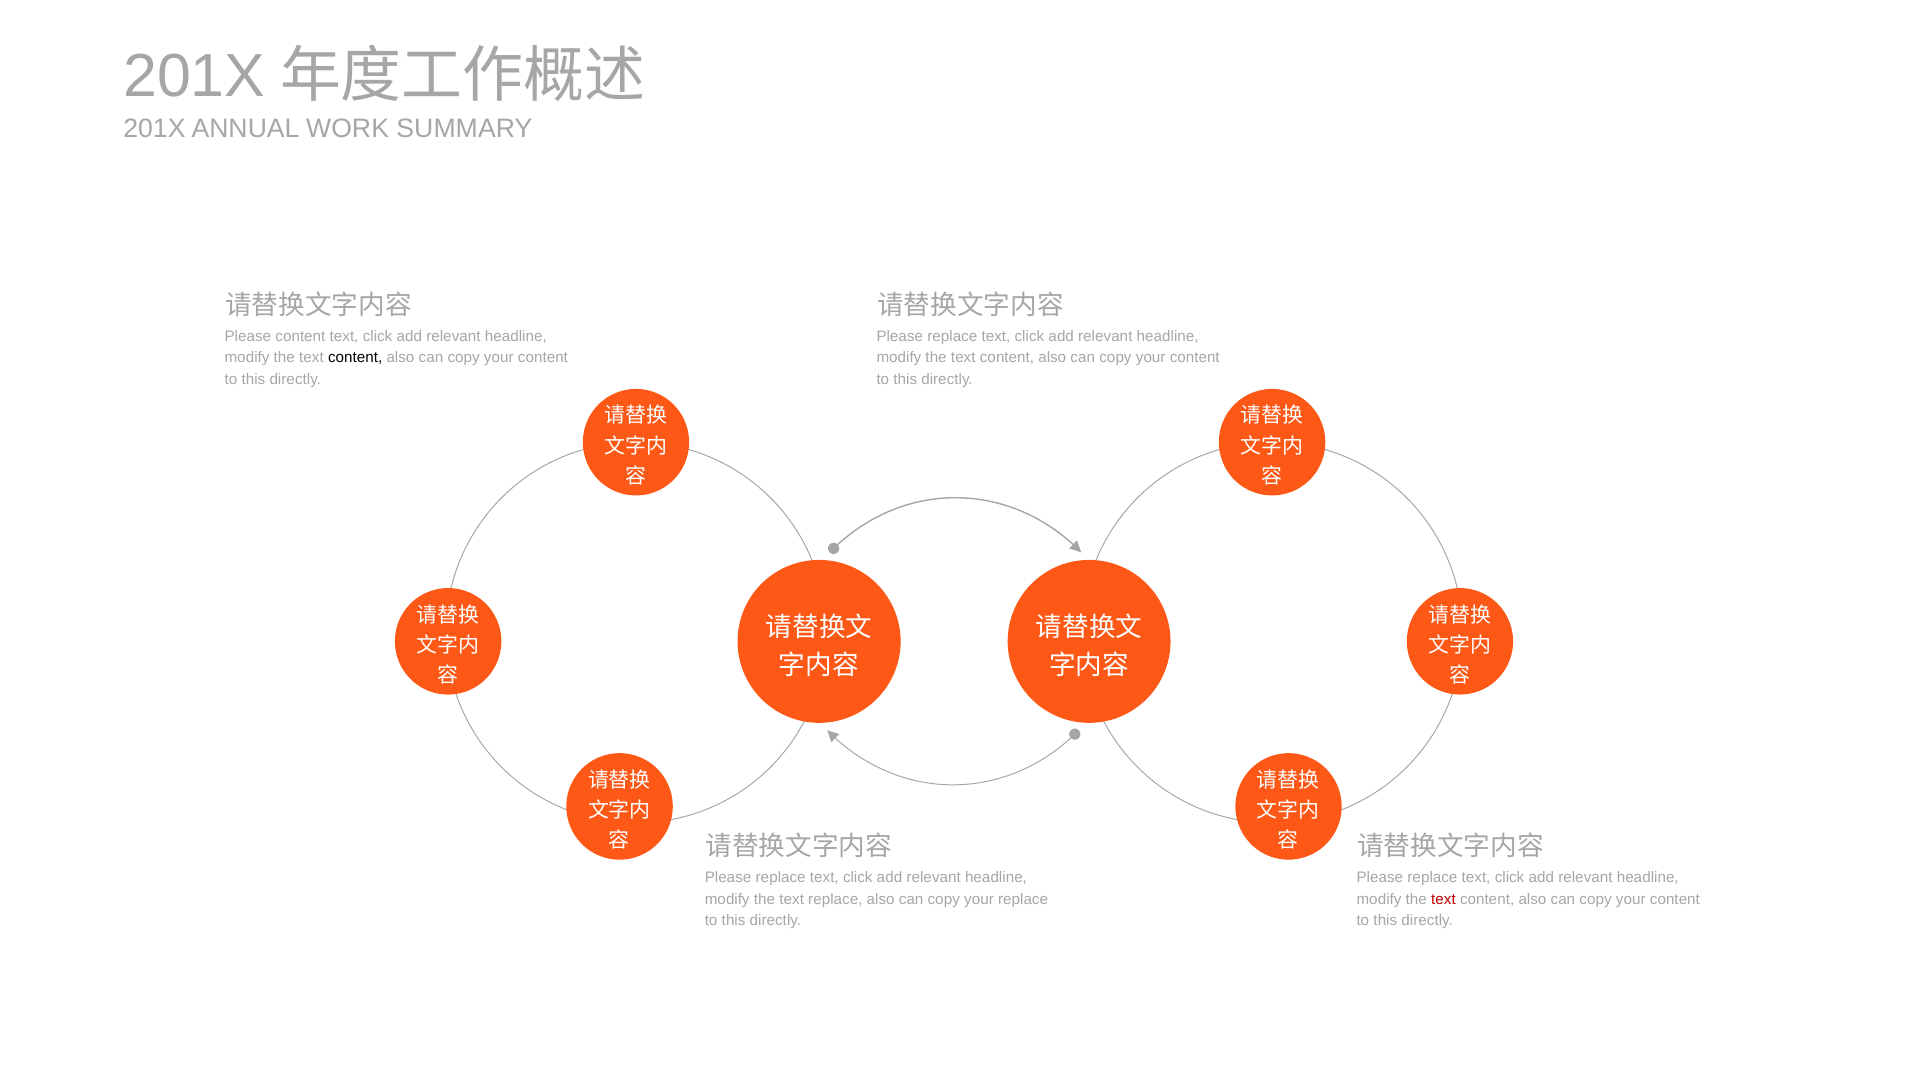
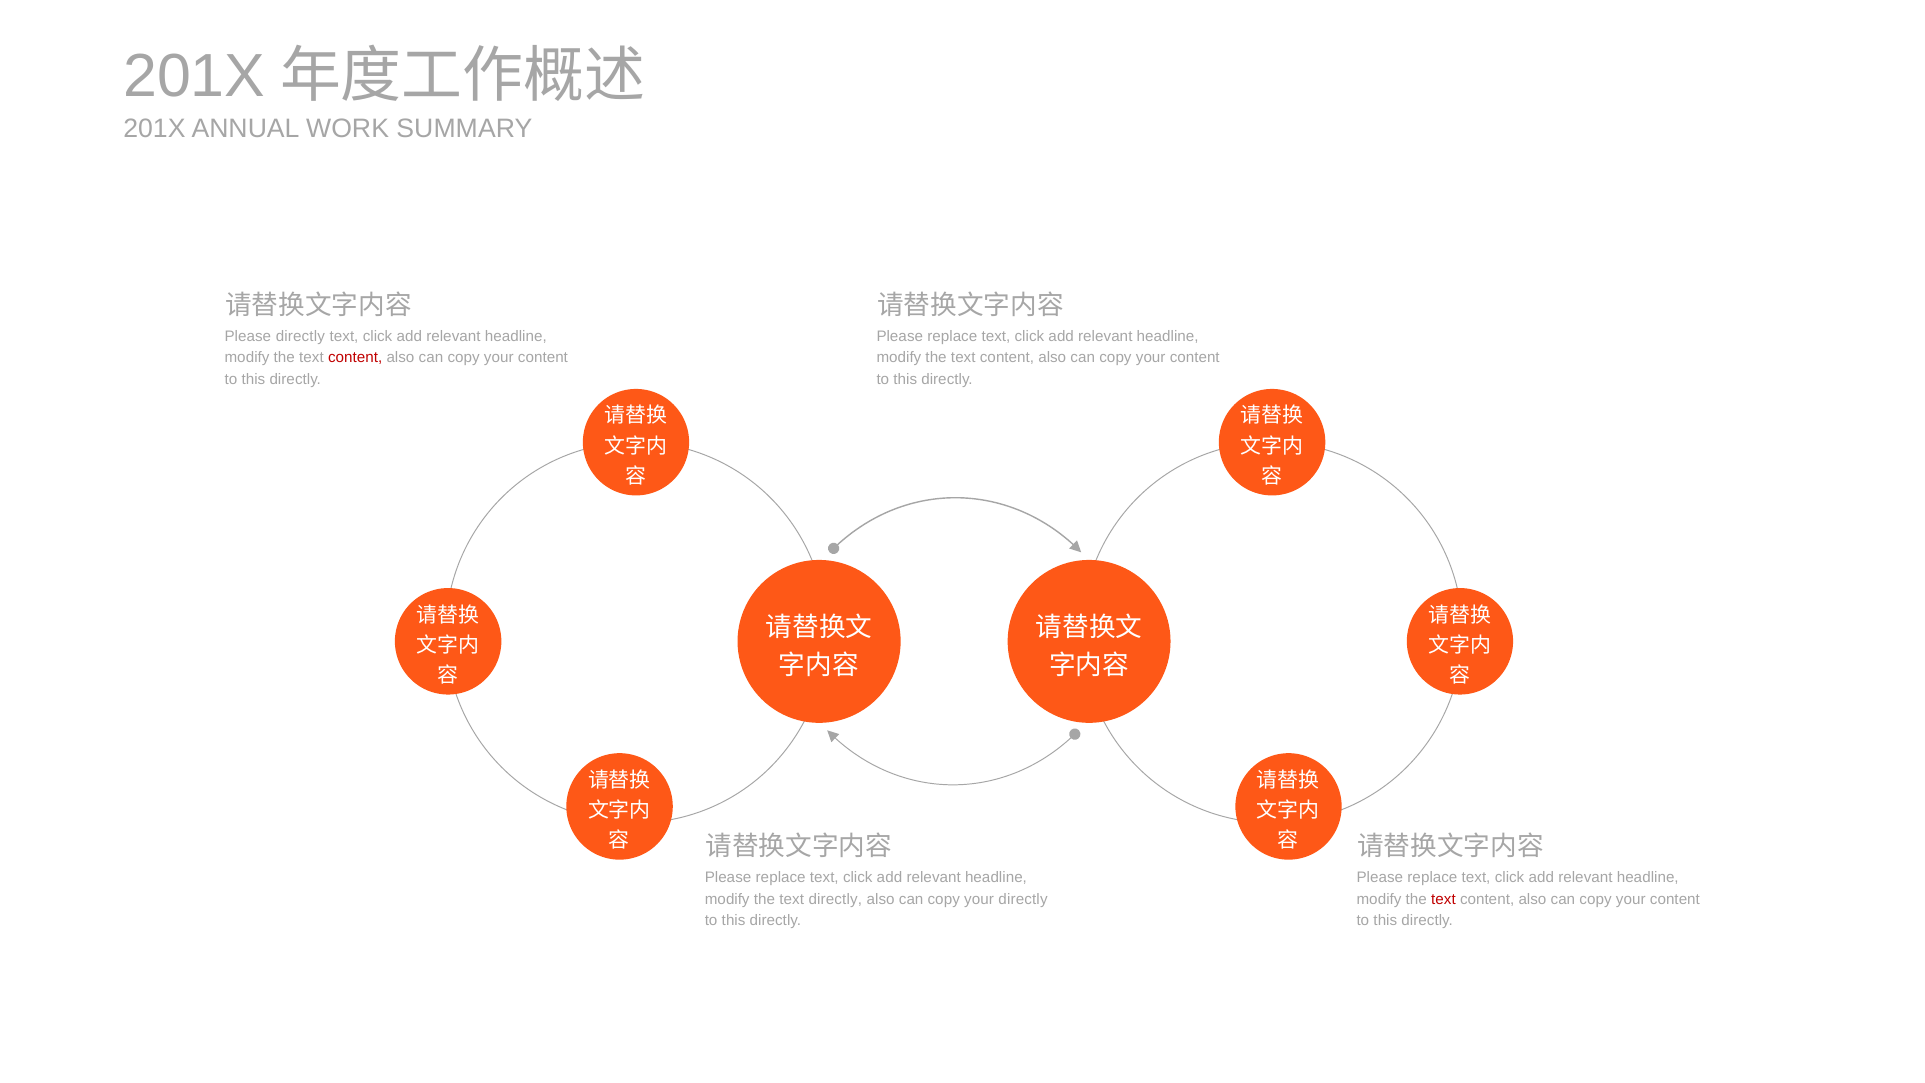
Please content: content -> directly (300, 336)
content colour: black -> red (355, 358)
text replace: replace -> directly (835, 899)
your replace: replace -> directly (1023, 899)
